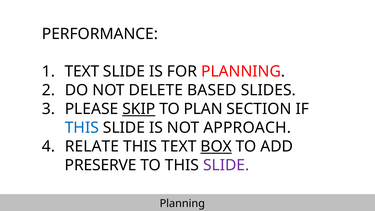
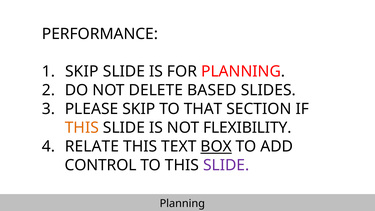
TEXT: TEXT -> SKIP (82, 71)
SKIP underline: present -> none (139, 109)
PLAN: PLAN -> THAT (203, 109)
THIS colour: blue -> orange (82, 128)
APPROACH: APPROACH -> FLEXIBILITY (247, 128)
PRESERVE: PRESERVE -> CONTROL (101, 165)
